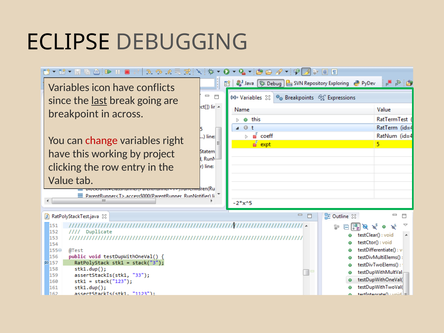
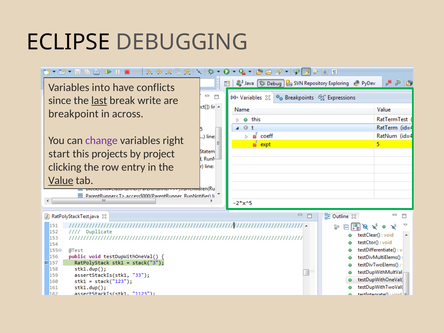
icon: icon -> into (101, 87)
going: going -> write (149, 101)
change colour: red -> purple (101, 141)
have: have -> start (59, 154)
working: working -> projects (109, 154)
Value underline: none -> present (61, 181)
